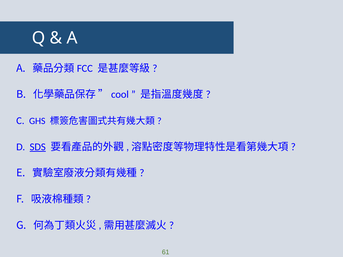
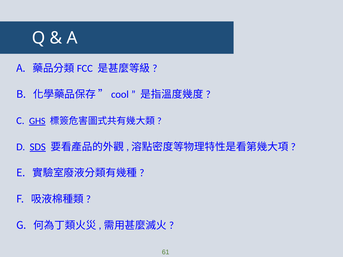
GHS underline: none -> present (37, 121)
